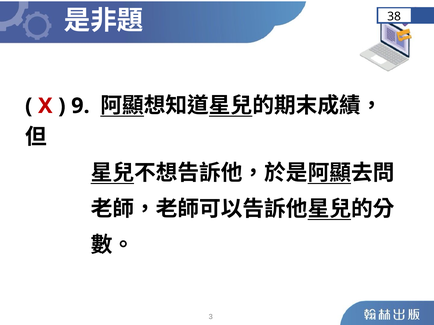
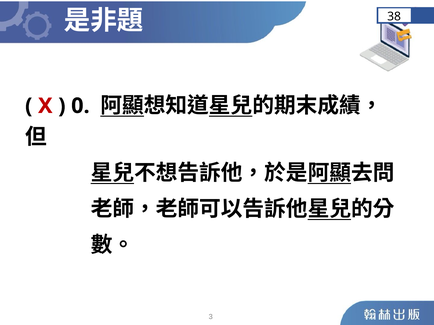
9: 9 -> 0 (80, 106)
